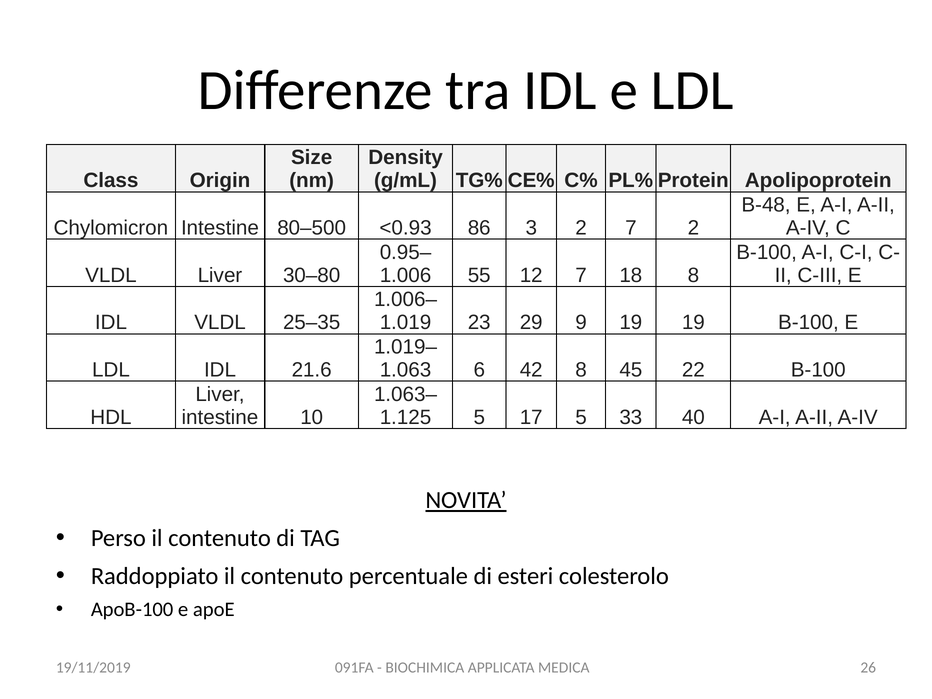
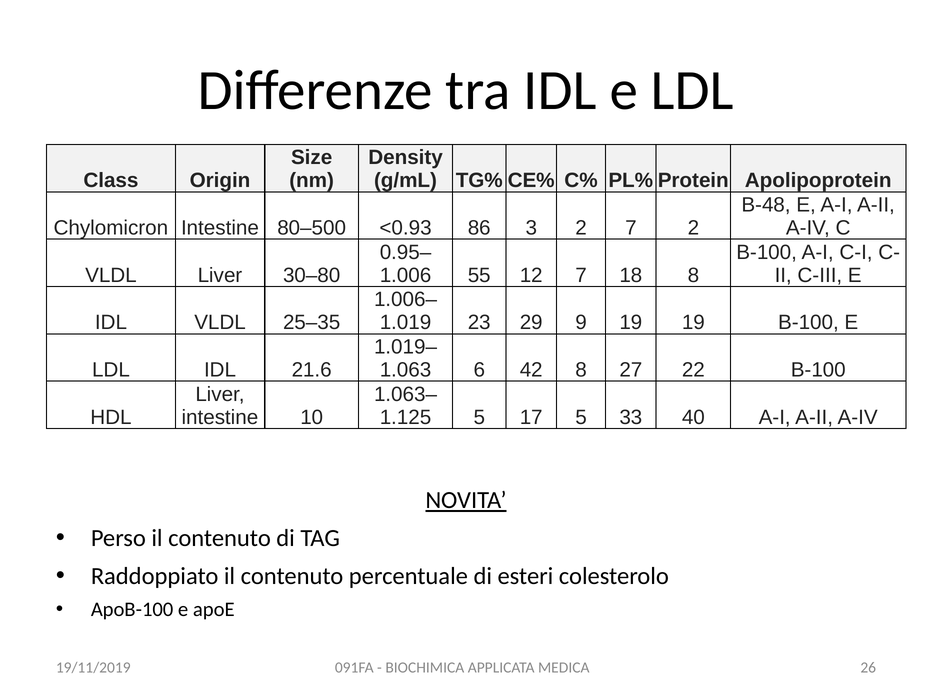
45: 45 -> 27 (631, 370)
